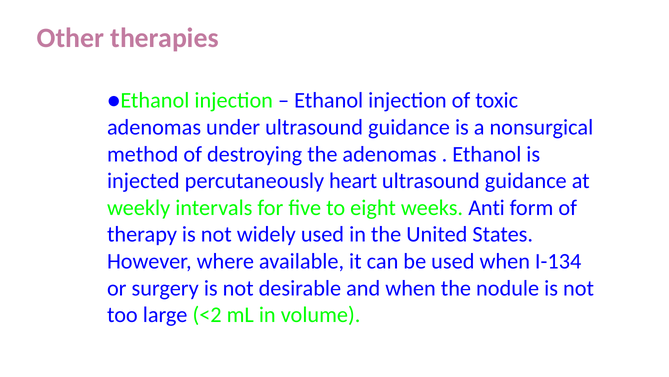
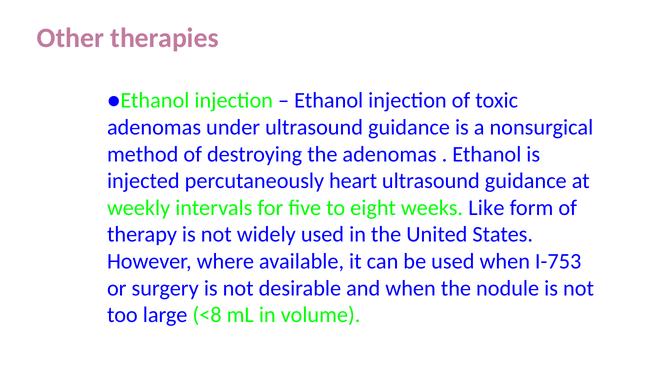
Anti: Anti -> Like (486, 207)
I-134: I-134 -> I-753 (558, 261)
<2: <2 -> <8 (207, 314)
